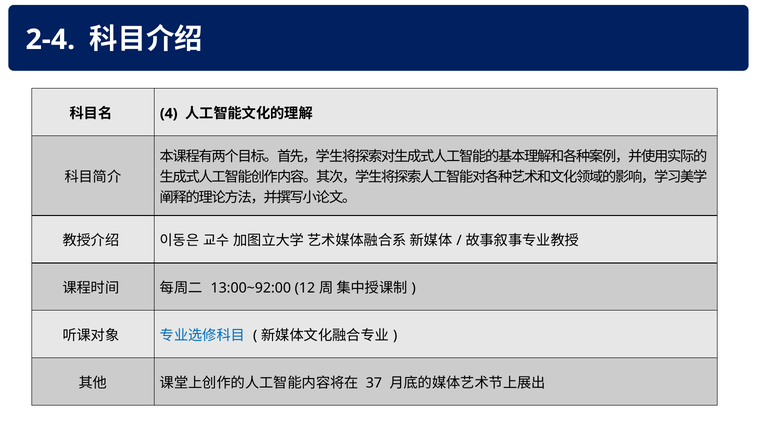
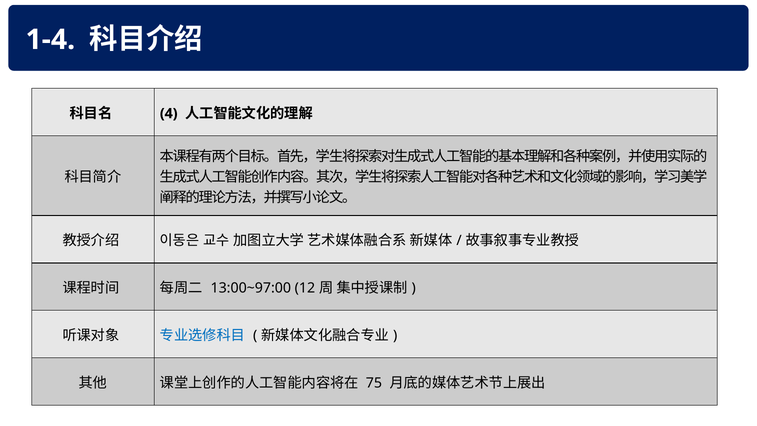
2-4: 2-4 -> 1-4 (50, 40)
13:00~92:00: 13:00~92:00 -> 13:00~97:00 (251, 288)
37: 37 -> 75 (374, 383)
